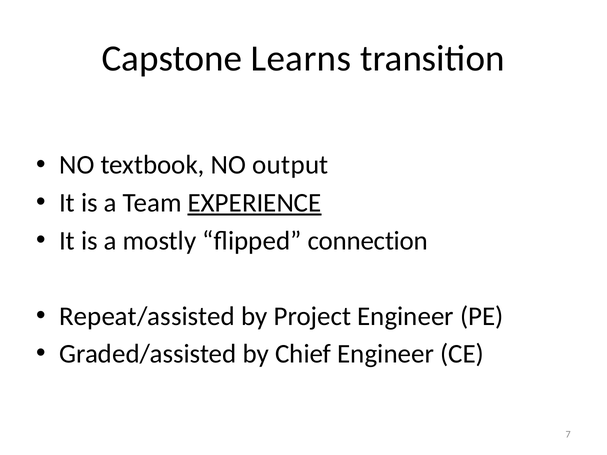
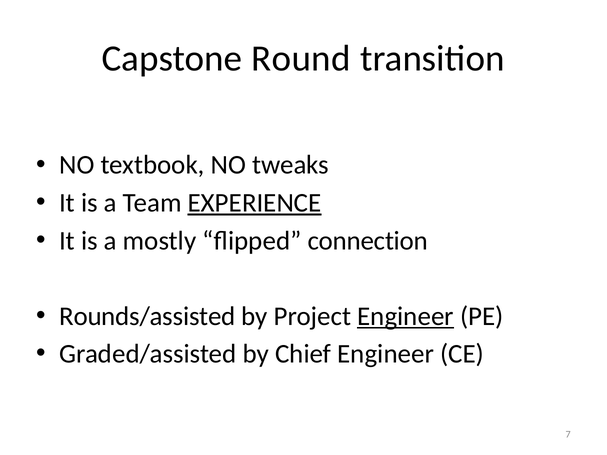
Learns: Learns -> Round (301, 59)
output: output -> tweaks (291, 165)
Repeat/assisted: Repeat/assisted -> Rounds/assisted (147, 316)
Engineer underline: none -> present (406, 316)
